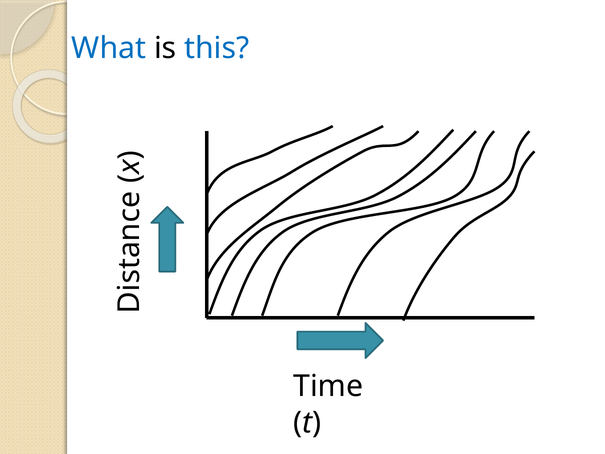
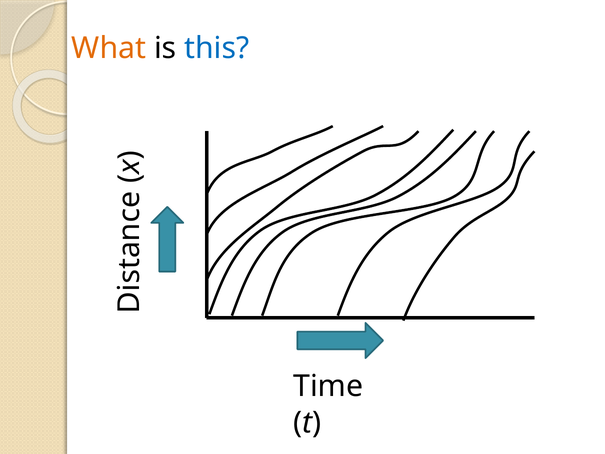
What colour: blue -> orange (109, 48)
